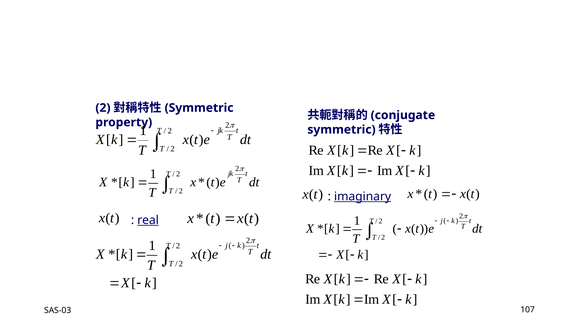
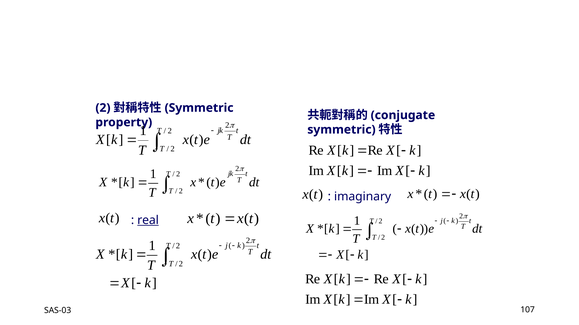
imaginary underline: present -> none (363, 197)
